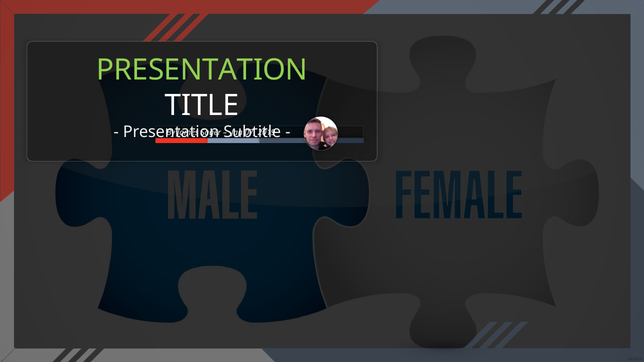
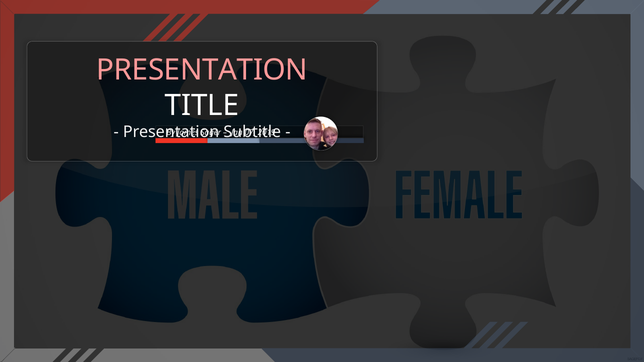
PRESENTATION colour: light green -> pink (202, 70)
